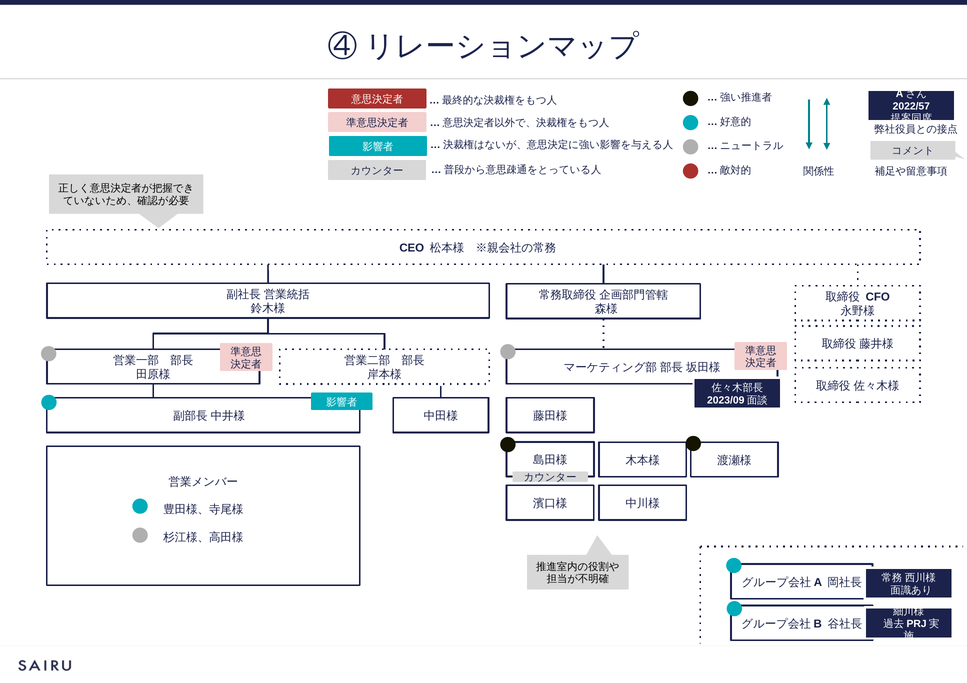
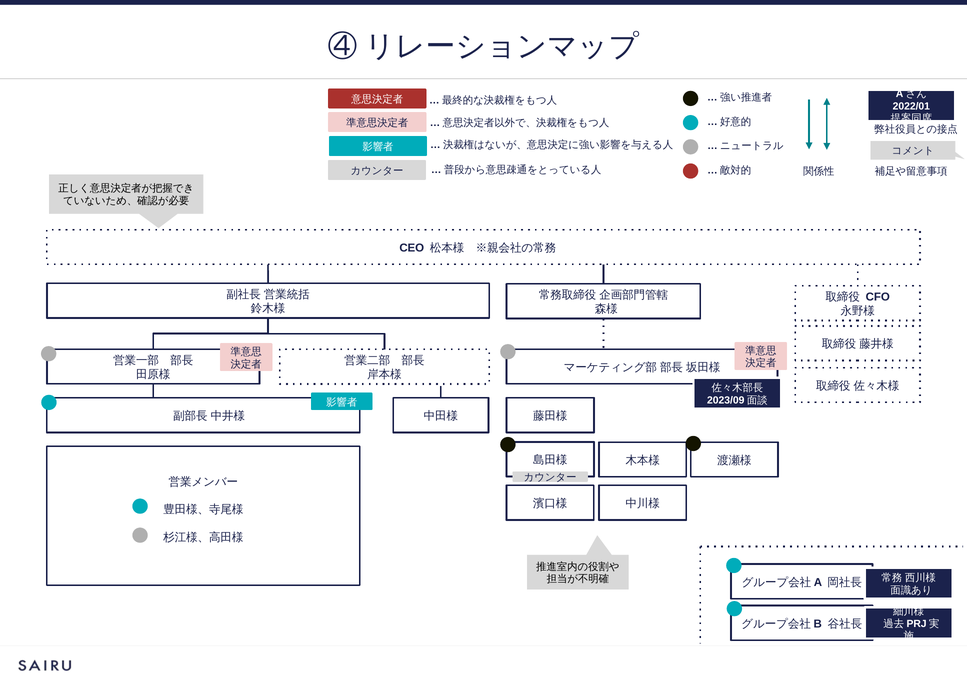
2022/57: 2022/57 -> 2022/01 (911, 106)
